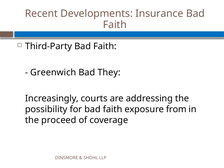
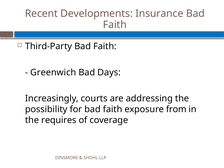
They: They -> Days (109, 72)
proceed: proceed -> requires (59, 120)
